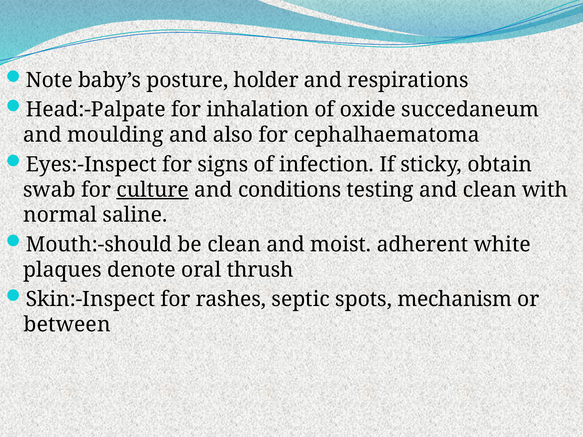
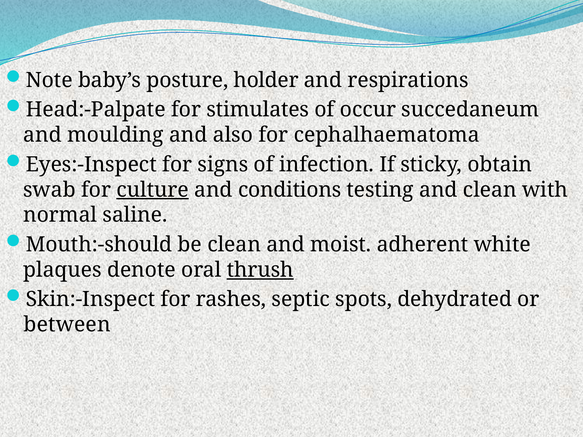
inhalation: inhalation -> stimulates (258, 110)
oxide: oxide -> occur (368, 110)
thrush underline: none -> present (260, 270)
mechanism: mechanism -> dehydrated (455, 300)
